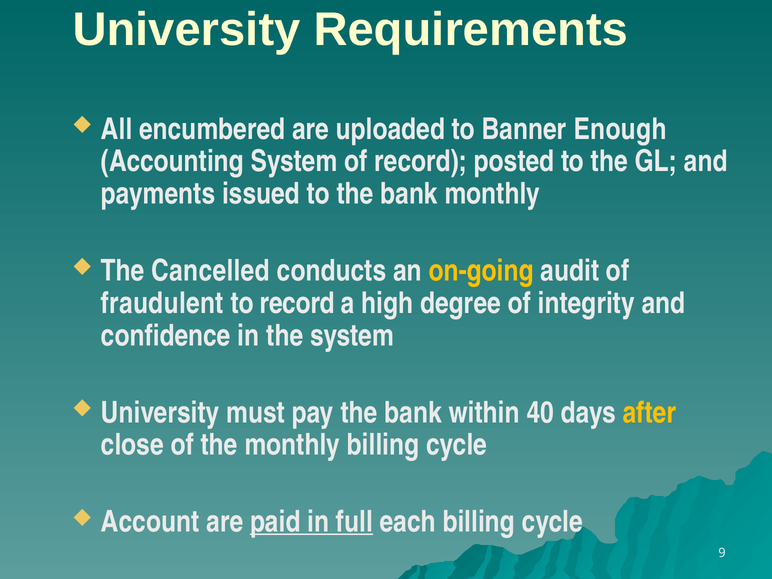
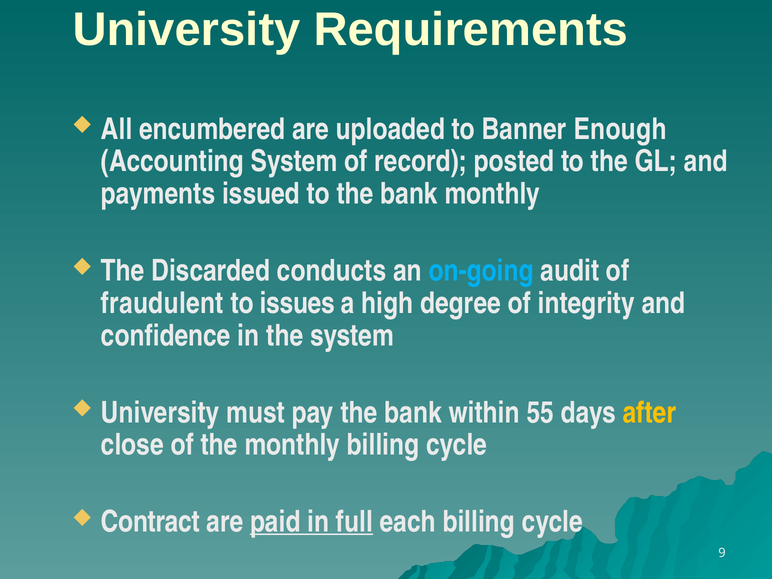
Cancelled: Cancelled -> Discarded (211, 271)
on-going colour: yellow -> light blue (481, 271)
to record: record -> issues (297, 303)
40: 40 -> 55 (540, 413)
Account: Account -> Contract (150, 522)
